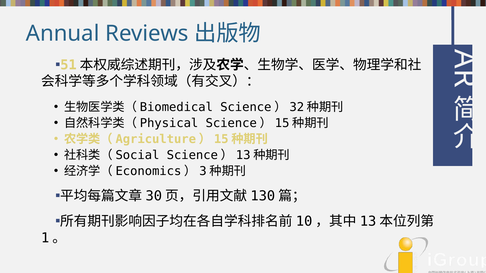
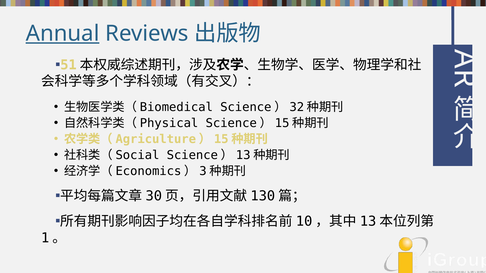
Annual underline: none -> present (63, 33)
